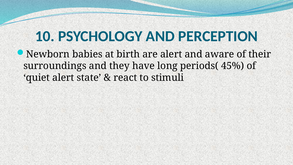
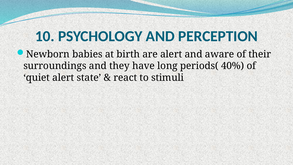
45%: 45% -> 40% (233, 66)
